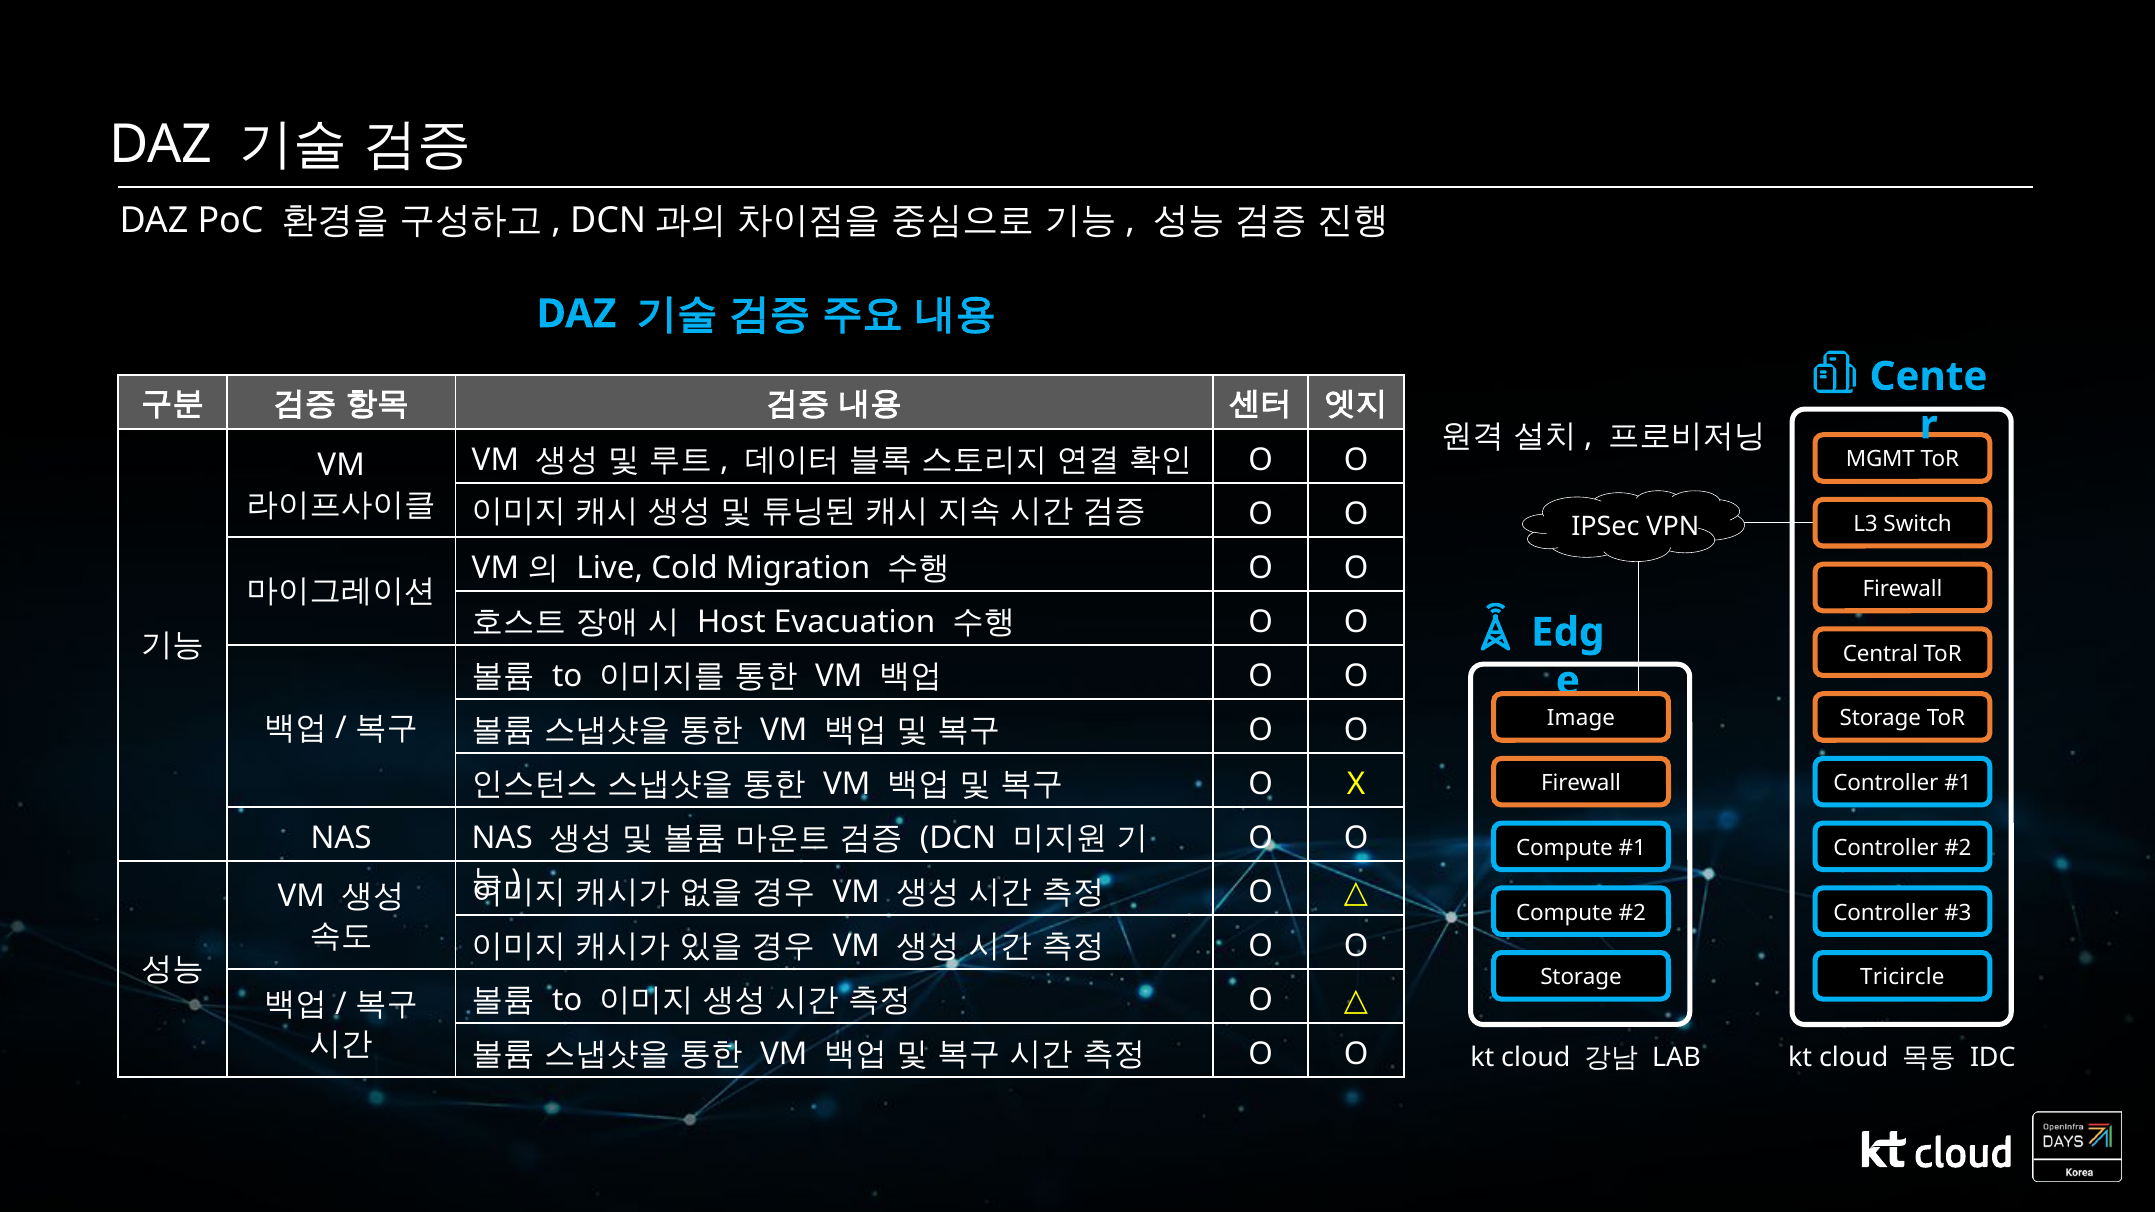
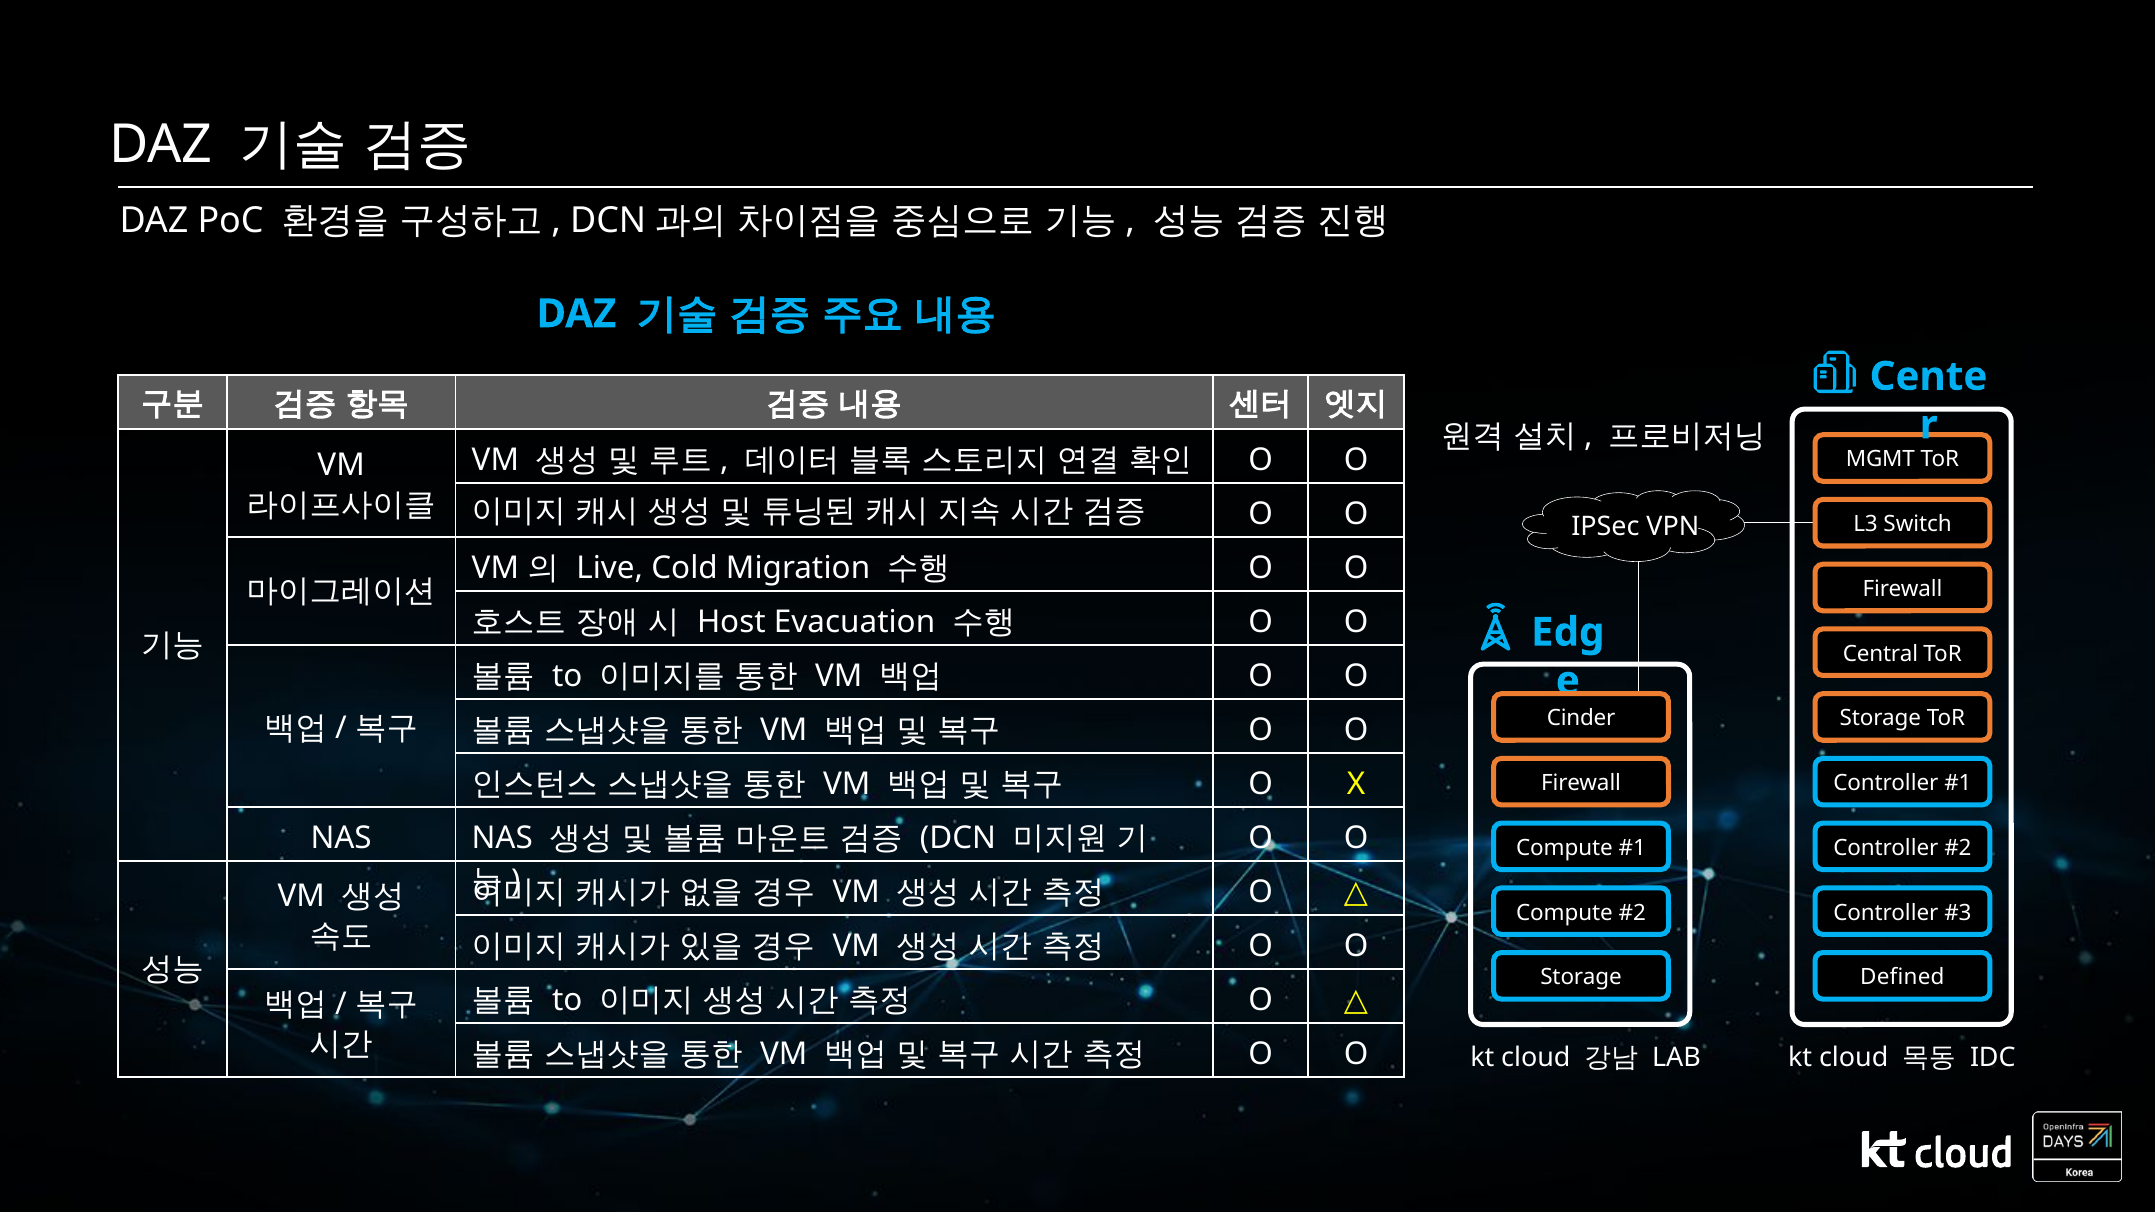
Image: Image -> Cinder (1581, 719)
Tricircle: Tricircle -> Defined (1902, 977)
